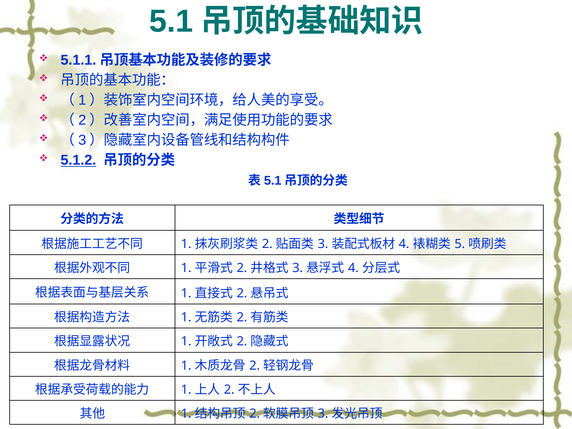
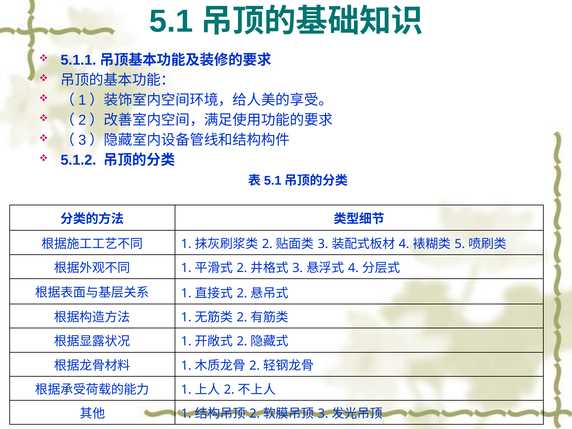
5.1.2 underline: present -> none (78, 160)
